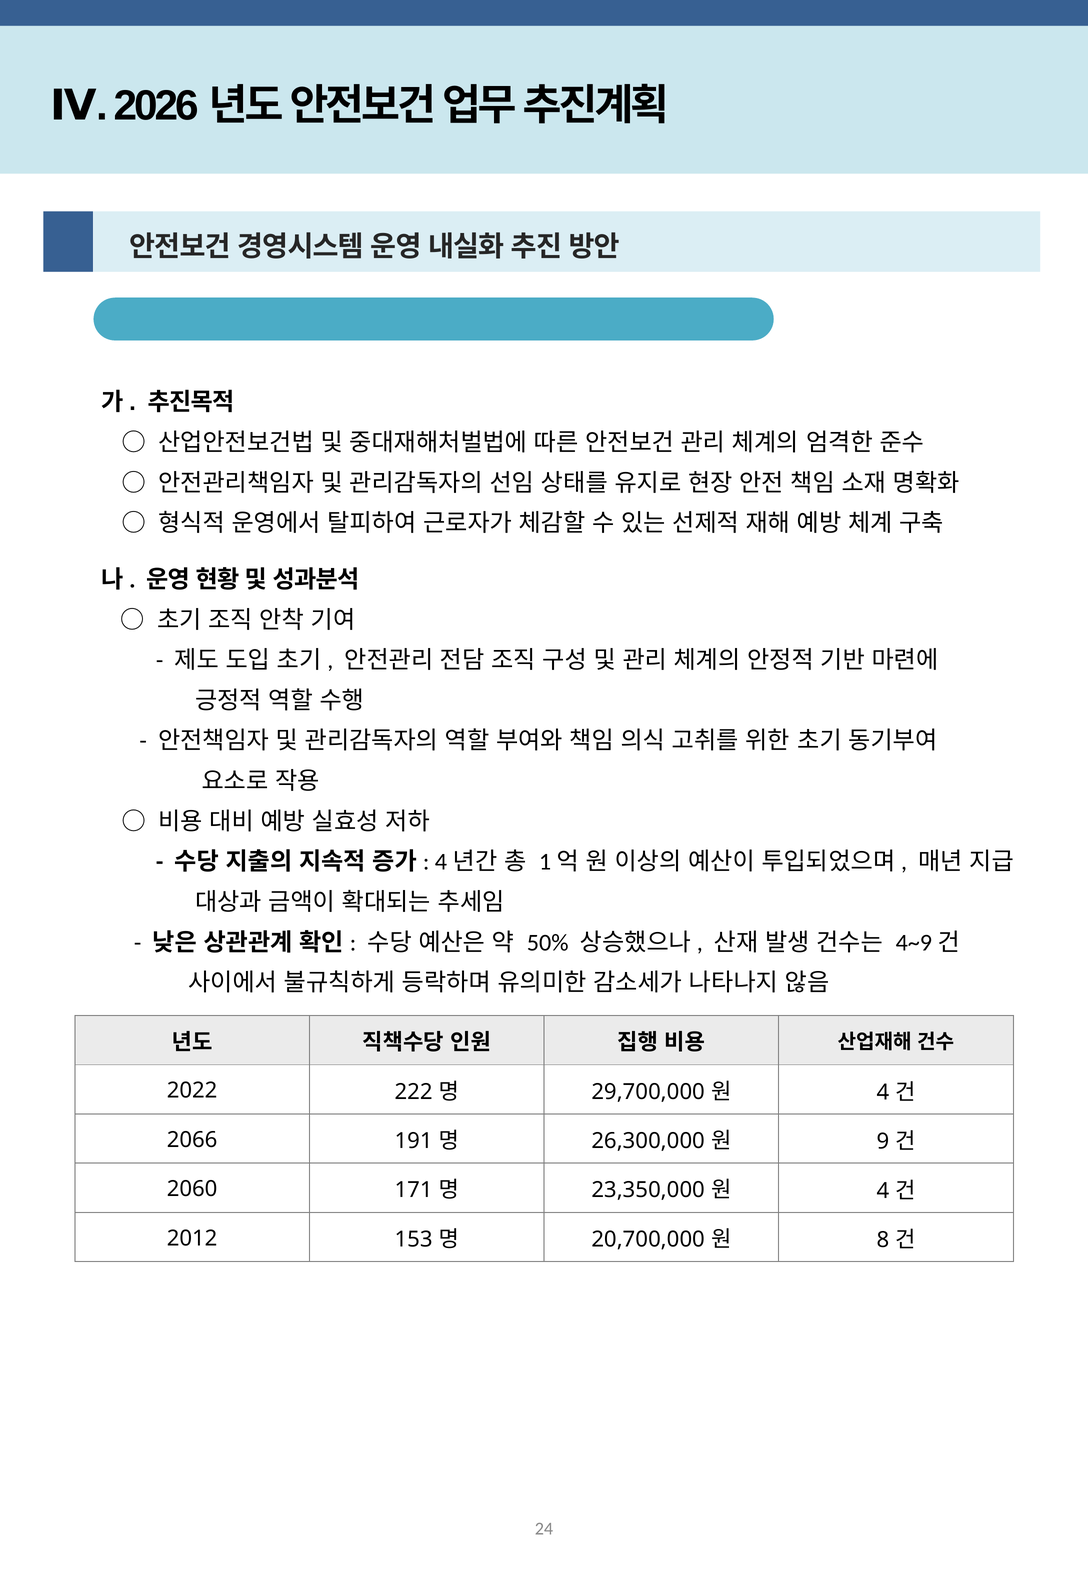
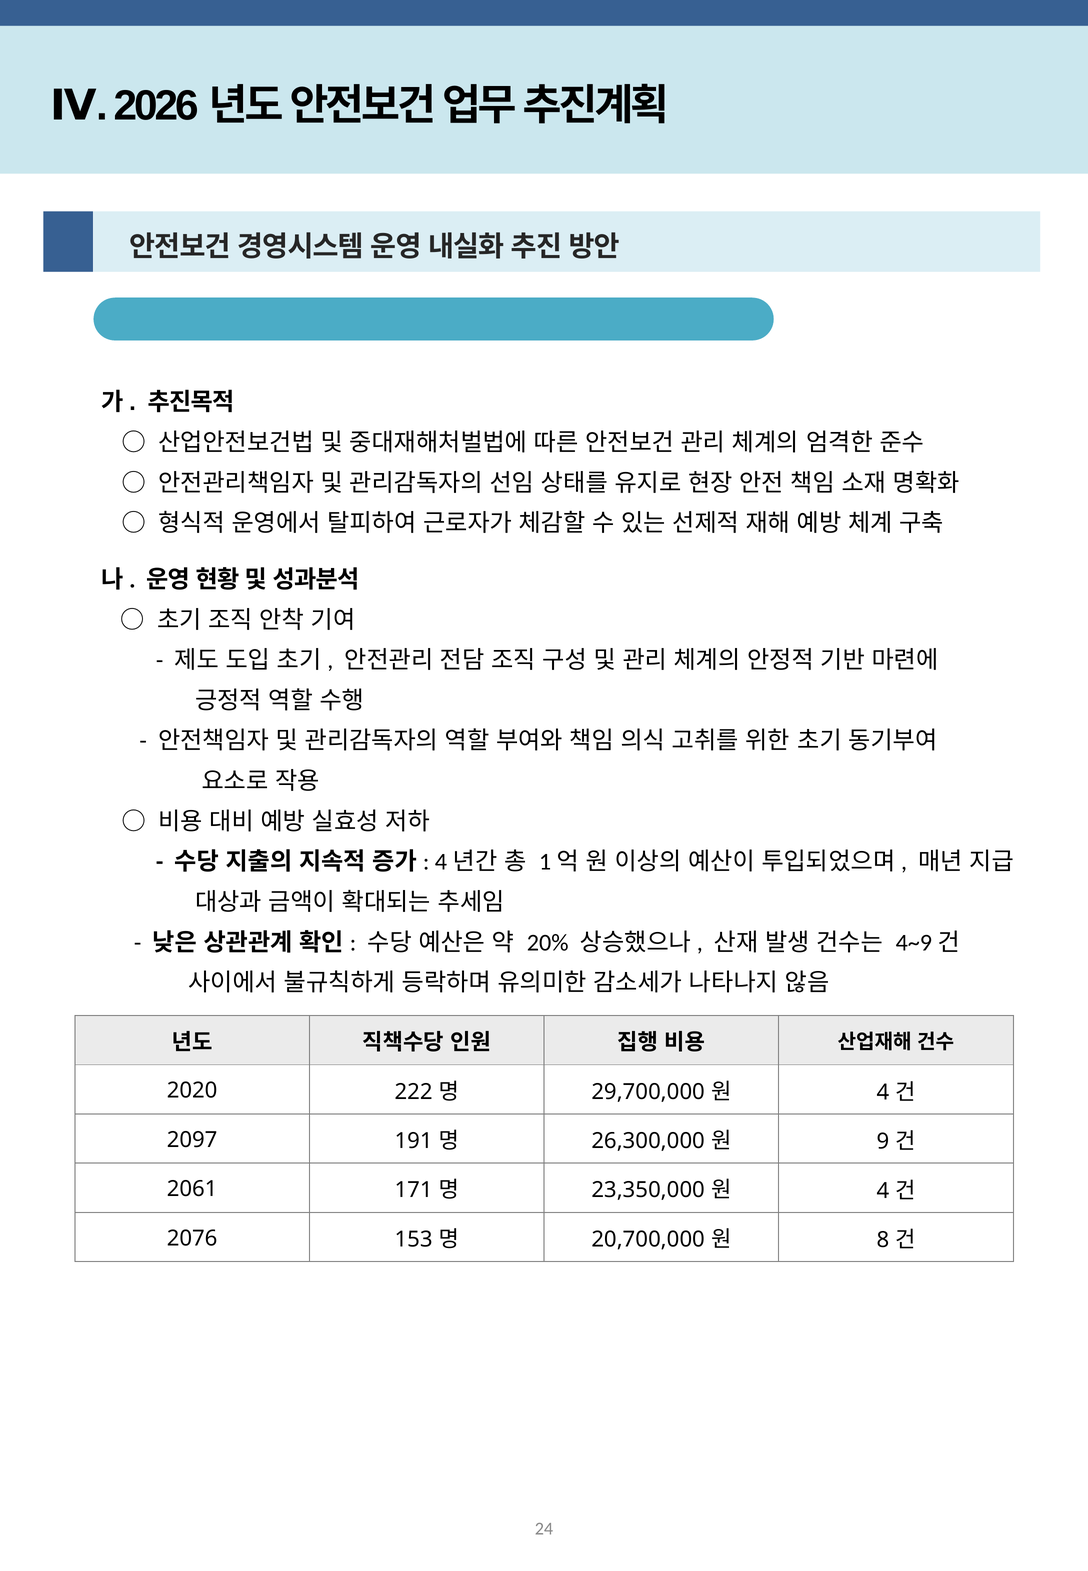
50%: 50% -> 20% (548, 943)
2022: 2022 -> 2020 (192, 1091)
2066: 2066 -> 2097 (192, 1140)
2060: 2060 -> 2061 (192, 1189)
2012: 2012 -> 2076 (192, 1239)
